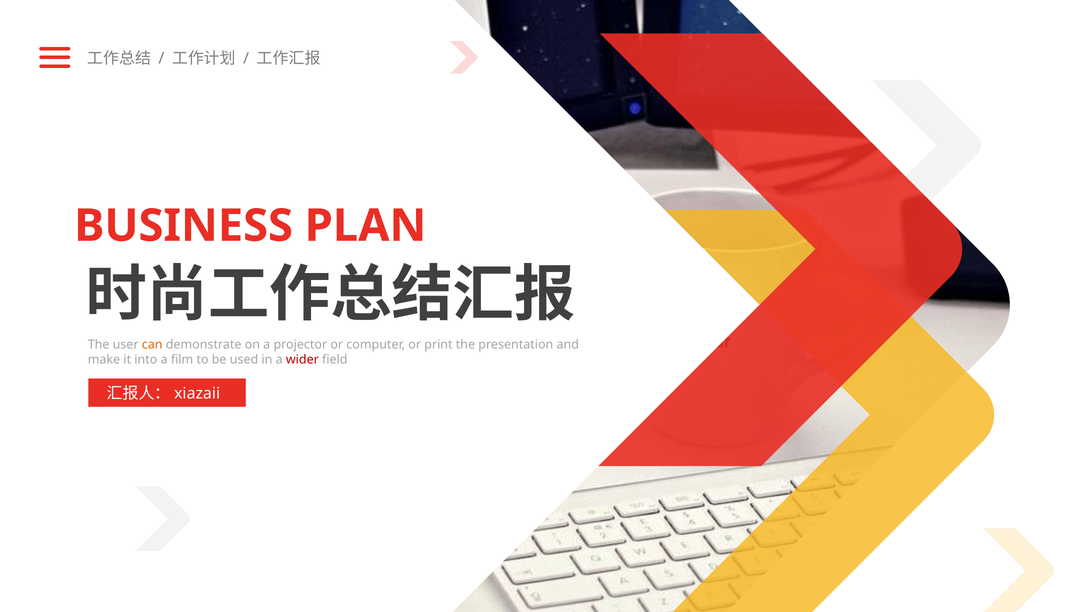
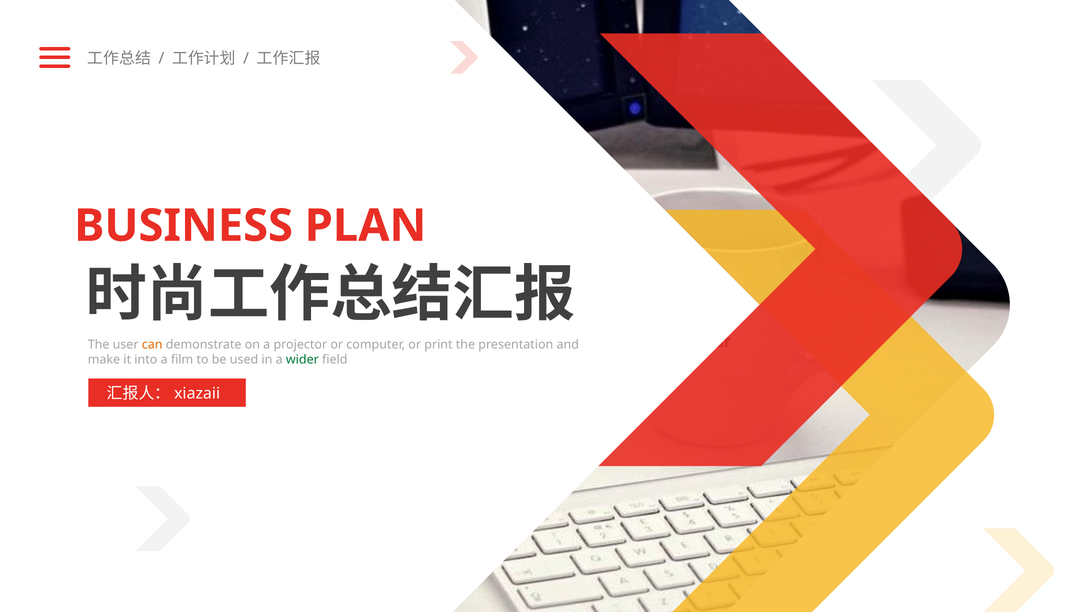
wider colour: red -> green (302, 359)
